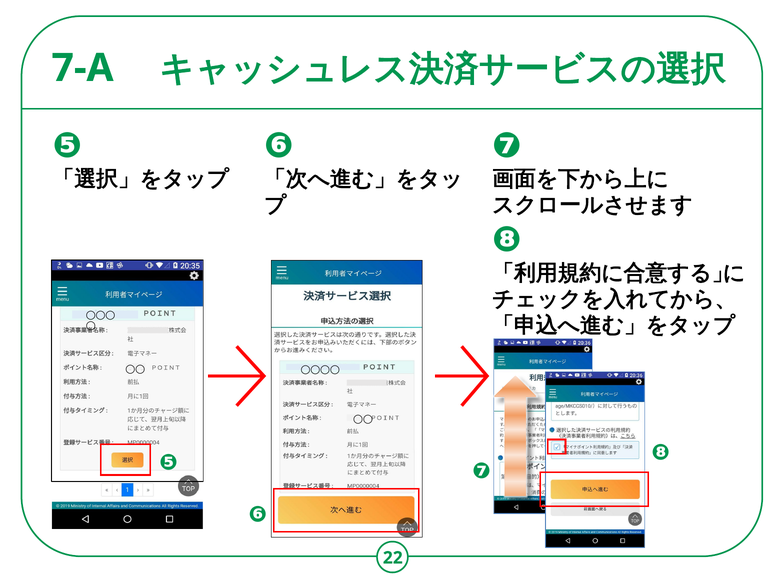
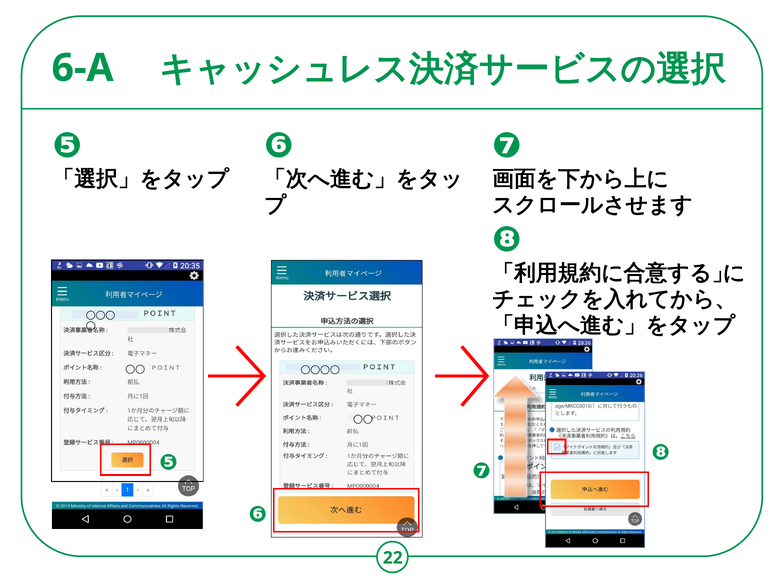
7-A: 7-A -> 6-A (83, 68)
